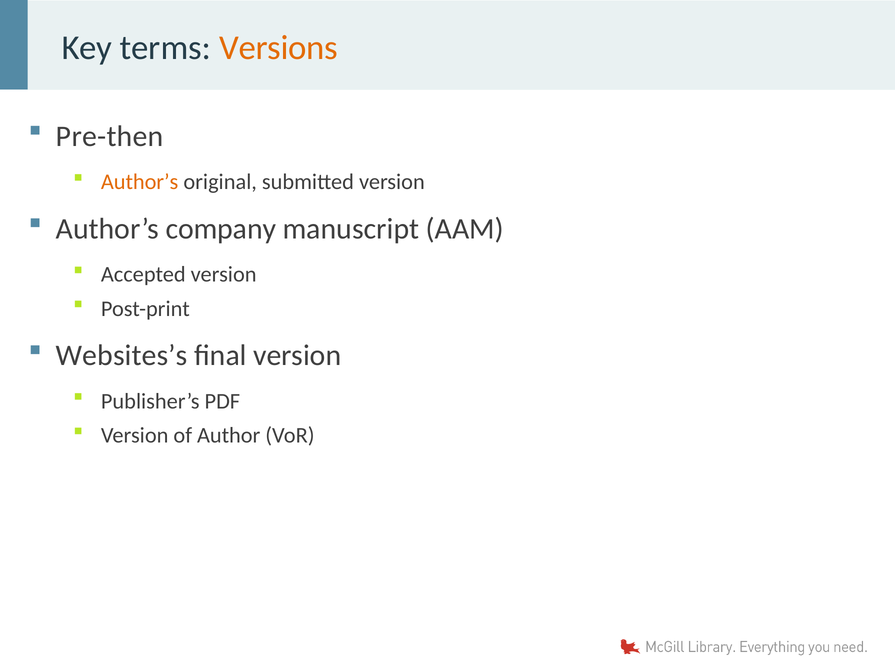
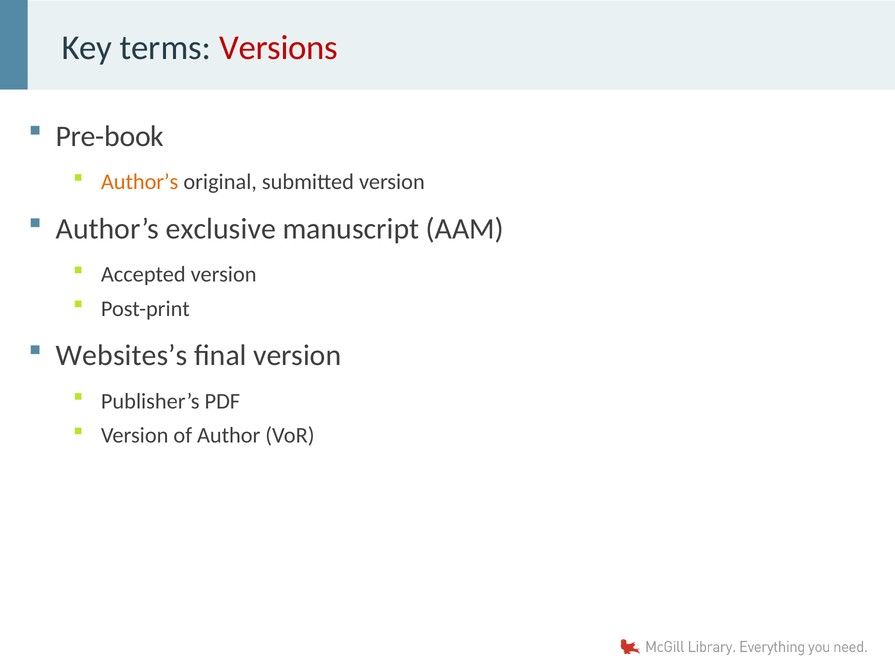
Versions colour: orange -> red (279, 48)
Pre-then: Pre-then -> Pre-book (110, 136)
company: company -> exclusive (221, 229)
